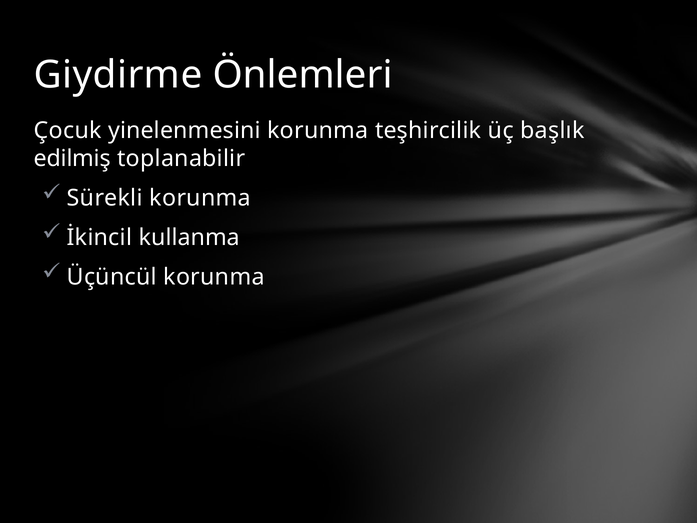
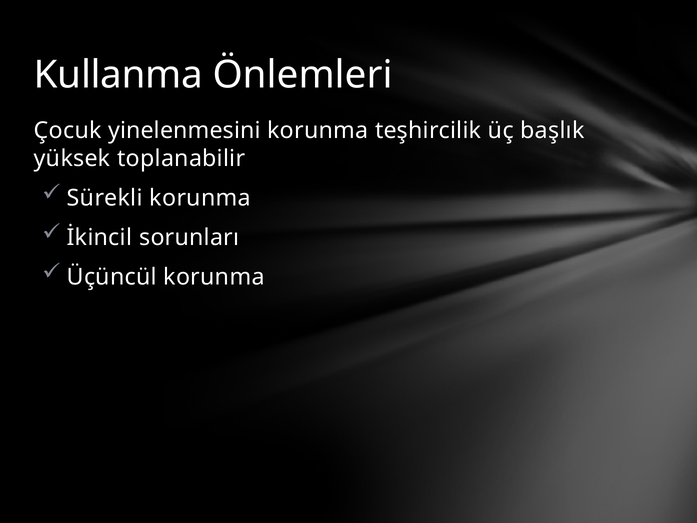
Giydirme: Giydirme -> Kullanma (118, 75)
edilmiş: edilmiş -> yüksek (72, 159)
kullanma: kullanma -> sorunları (189, 237)
